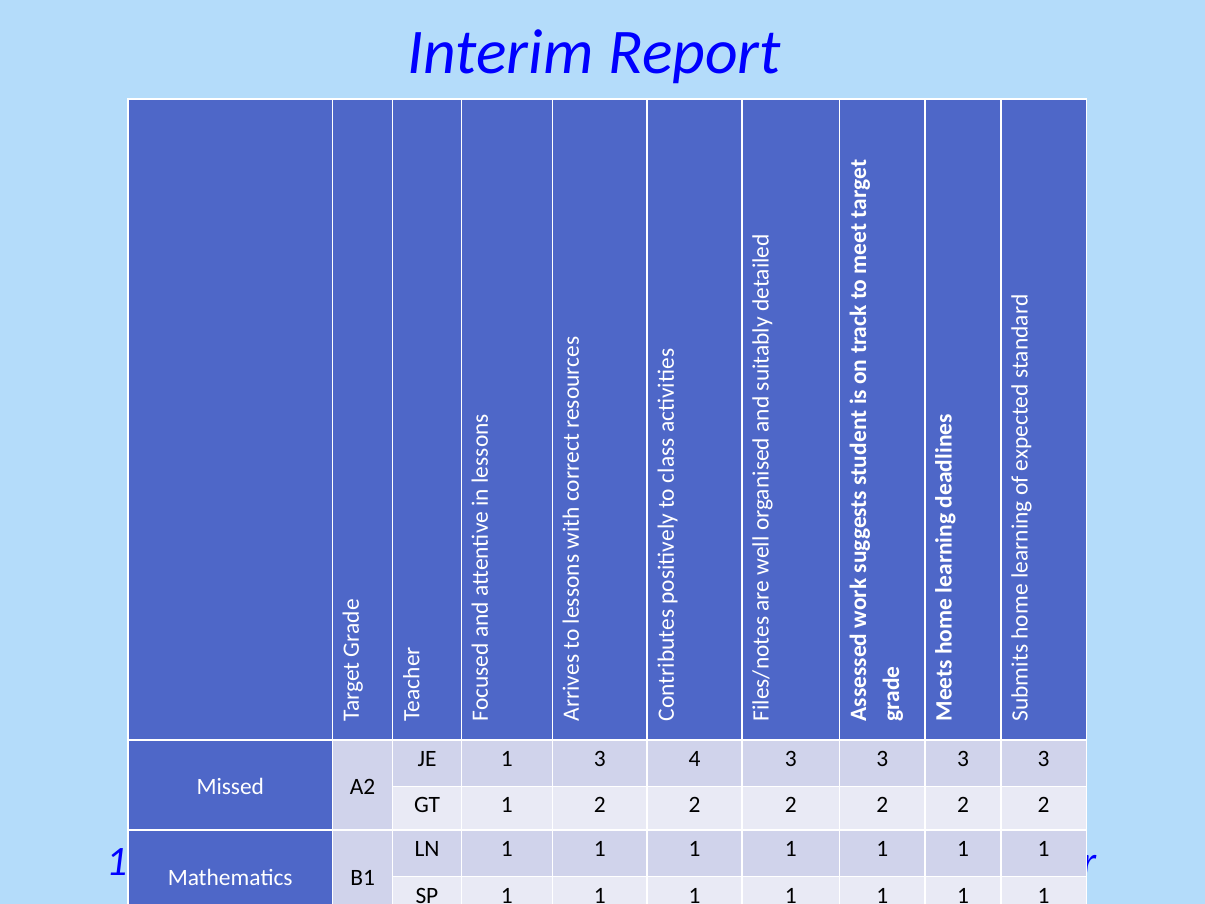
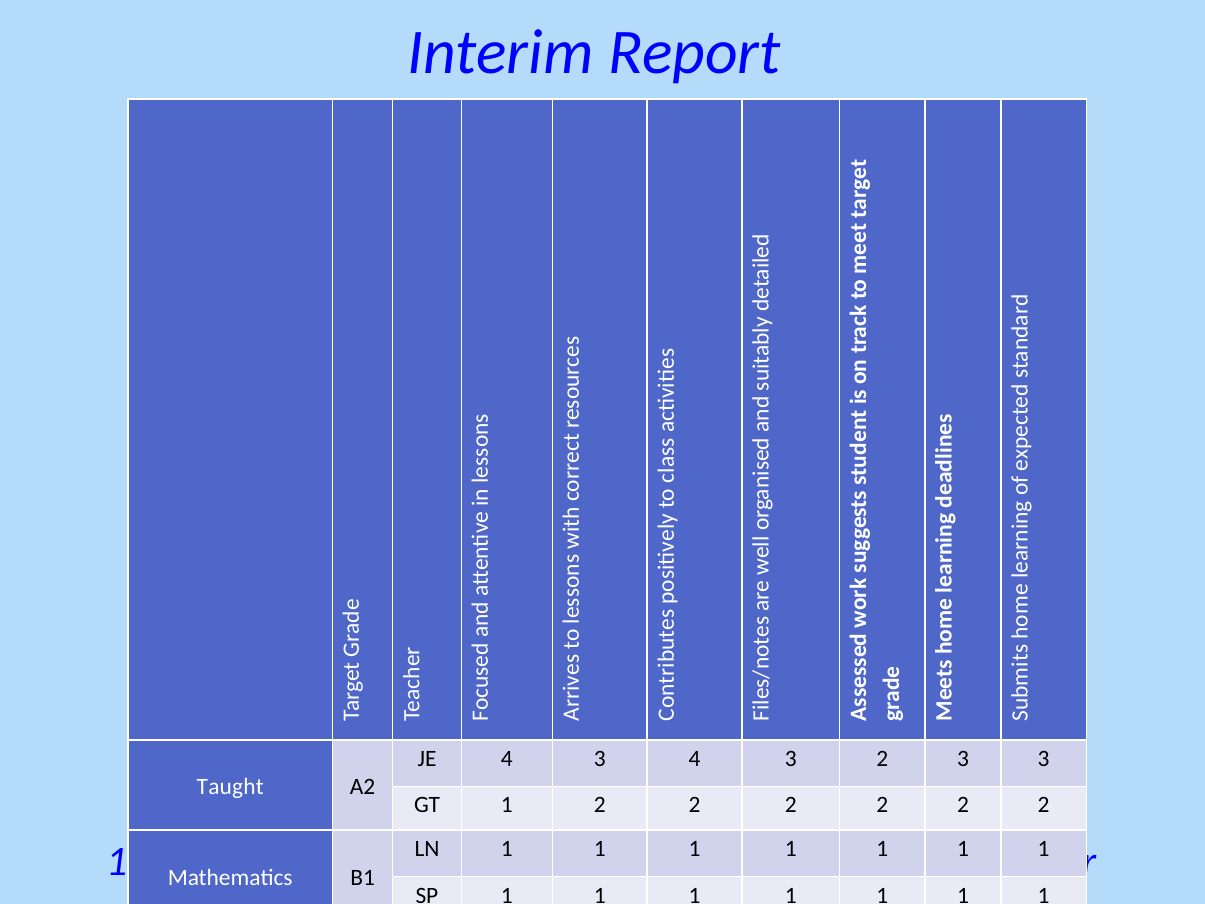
JE 1: 1 -> 4 (507, 758)
4 3 3: 3 -> 2 (882, 758)
Missed: Missed -> Taught (230, 787)
